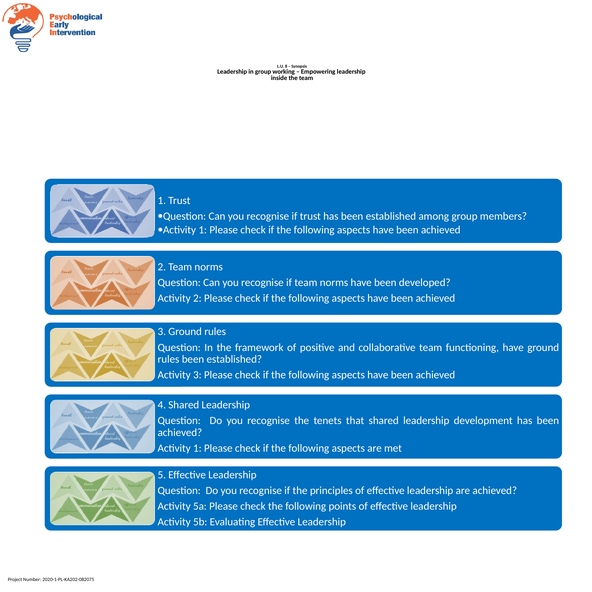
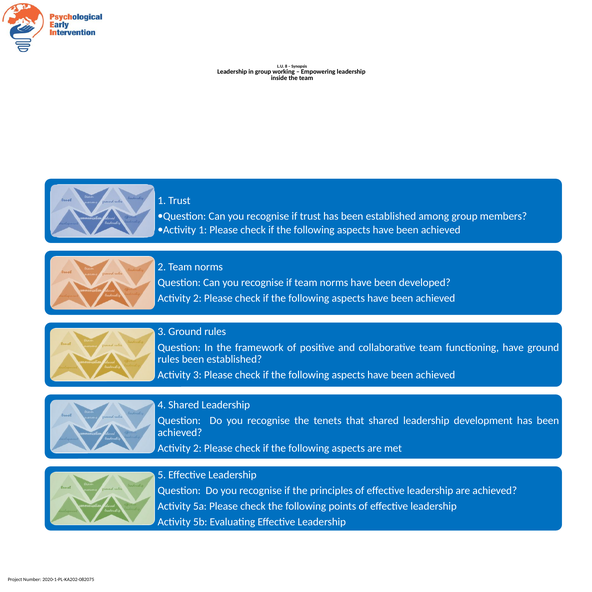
1: 1 -> 2 (197, 448)
